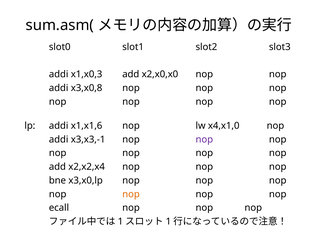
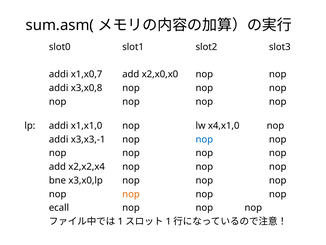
x1,x0,3: x1,x0,3 -> x1,x0,7 (87, 74)
x1,x1,6: x1,x1,6 -> x1,x1,0 (87, 125)
nop colour: purple -> blue (204, 139)
